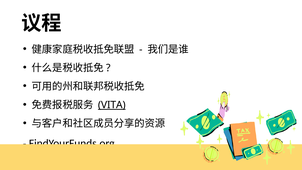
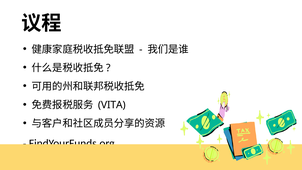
VITA underline: present -> none (112, 105)
